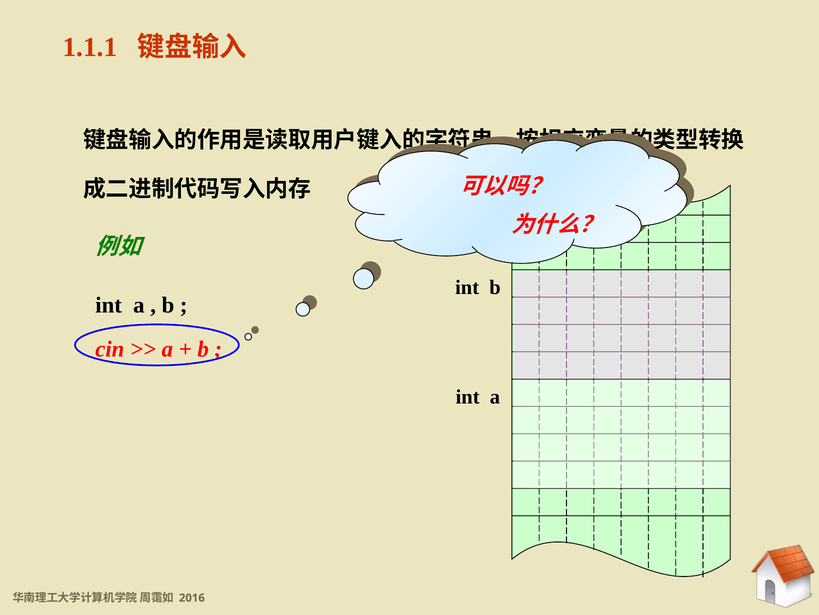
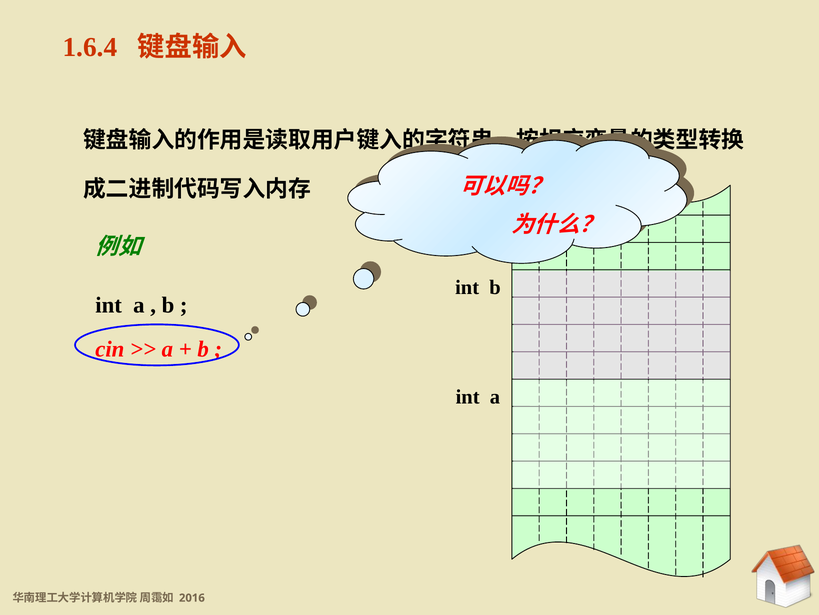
1.1.1: 1.1.1 -> 1.6.4 (90, 47)
